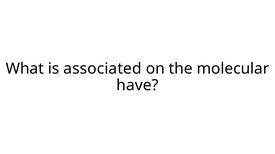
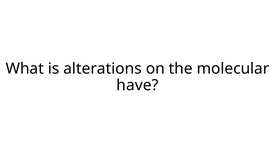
associated: associated -> alterations (103, 69)
